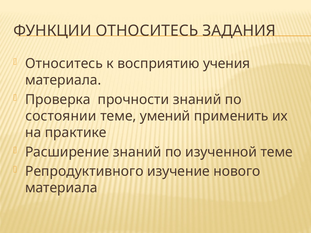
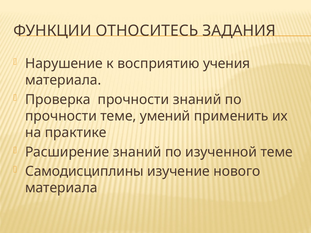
Относитесь: Относитесь -> Нарушение (64, 64)
состоянии: состоянии -> прочности (61, 116)
Репродуктивного: Репродуктивного -> Самодисциплины (84, 171)
